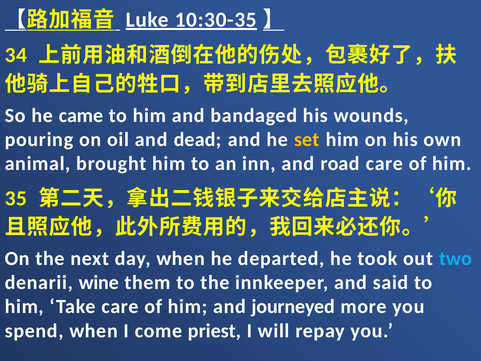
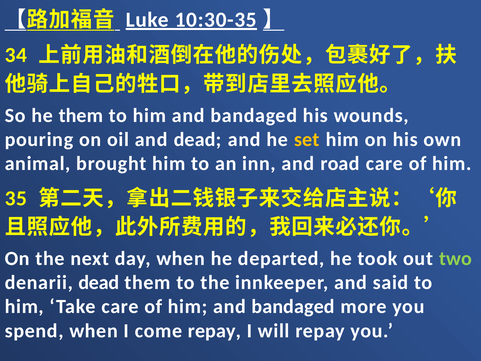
he came: came -> them (81, 115)
two colour: light blue -> light green (456, 258)
denarii wine: wine -> dead (99, 282)
of him and journeyed: journeyed -> bandaged (293, 306)
come priest: priest -> repay (214, 331)
